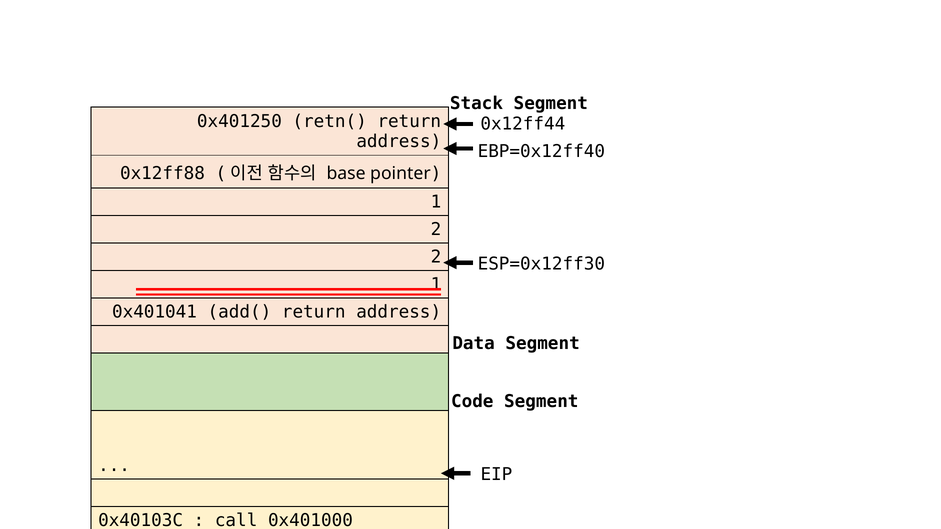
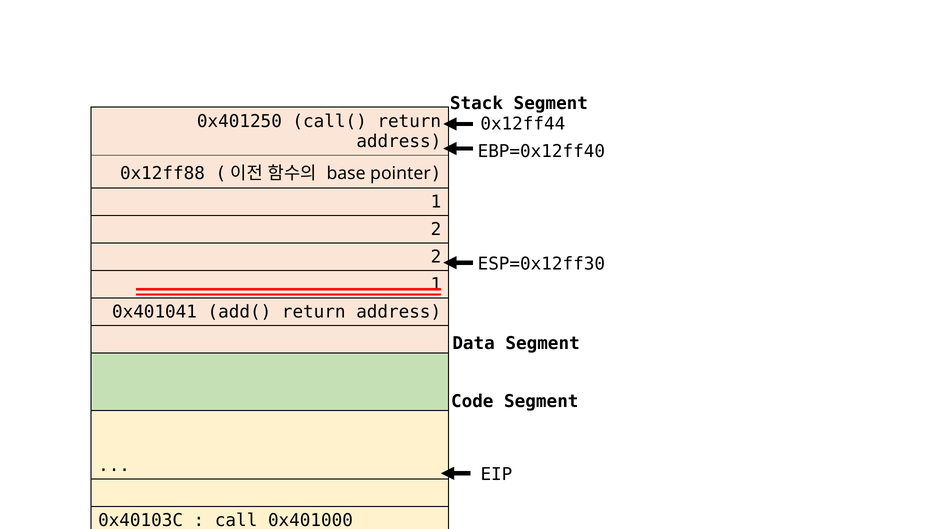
retn(: retn( -> call( (330, 121)
